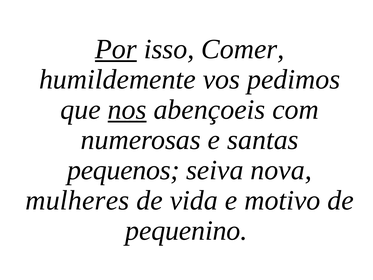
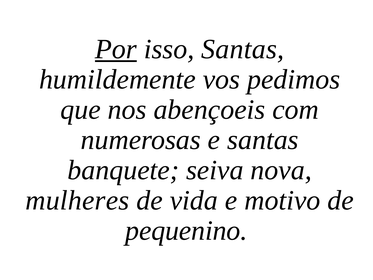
isso Comer: Comer -> Santas (243, 49)
nos underline: present -> none (127, 109)
pequenos: pequenos -> banquete (123, 170)
